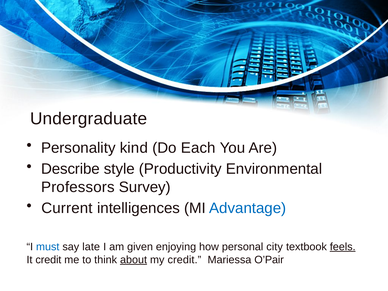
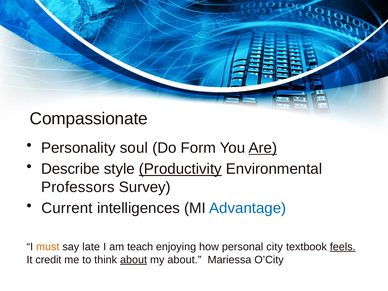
Undergraduate: Undergraduate -> Compassionate (89, 119)
kind: kind -> soul (134, 148)
Each: Each -> Form (198, 148)
Are underline: none -> present (263, 148)
Productivity underline: none -> present (180, 169)
must colour: blue -> orange (48, 247)
given: given -> teach (140, 247)
my credit: credit -> about (184, 260)
O’Pair: O’Pair -> O’City (269, 260)
